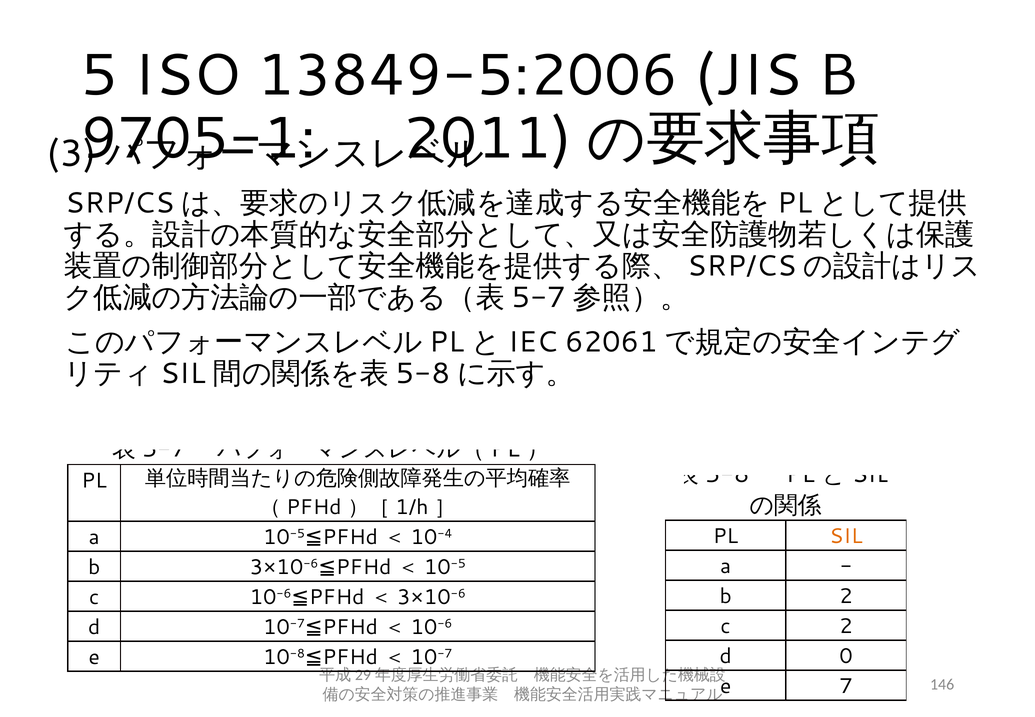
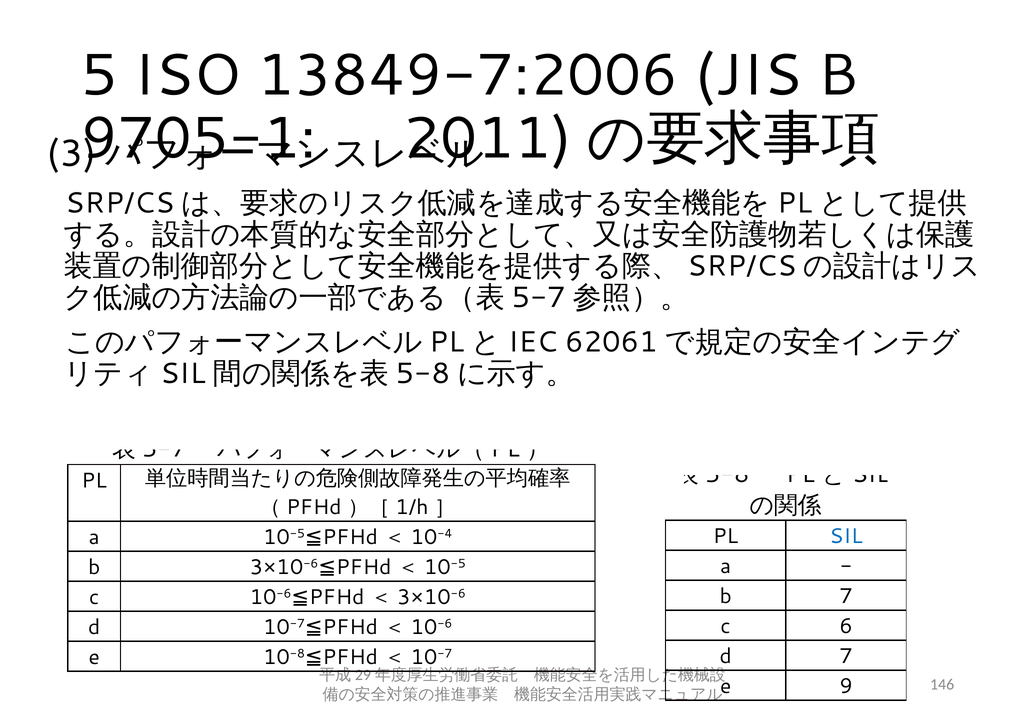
13849-5:2006: 13849-5:2006 -> 13849-7:2006 (468, 75)
SIL colour: orange -> blue (846, 536)
b 2: 2 -> 7 (846, 596)
c 2: 2 -> 6 (846, 626)
d 0: 0 -> 7 (846, 656)
7: 7 -> 9 (846, 686)
